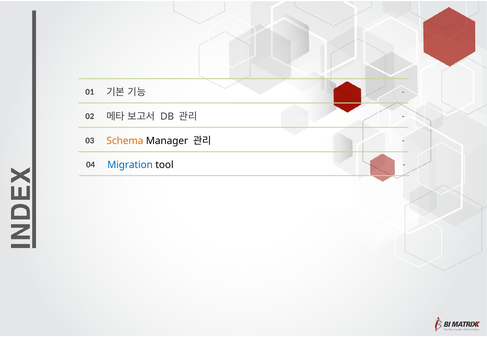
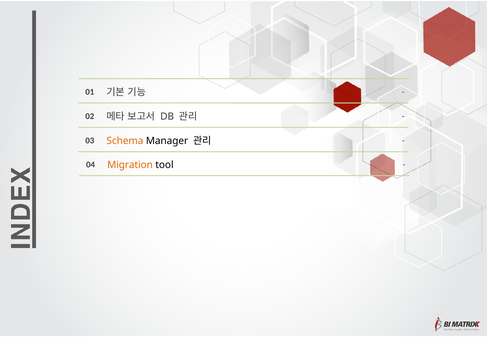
Migration colour: blue -> orange (130, 165)
